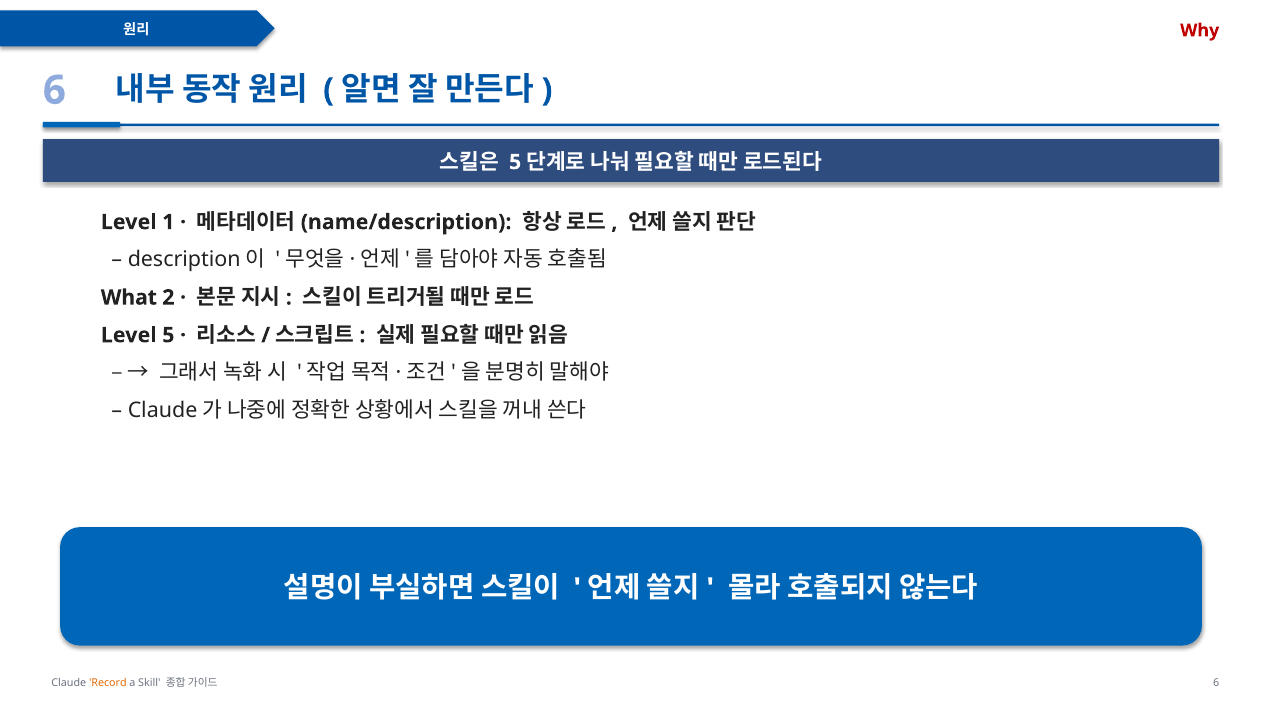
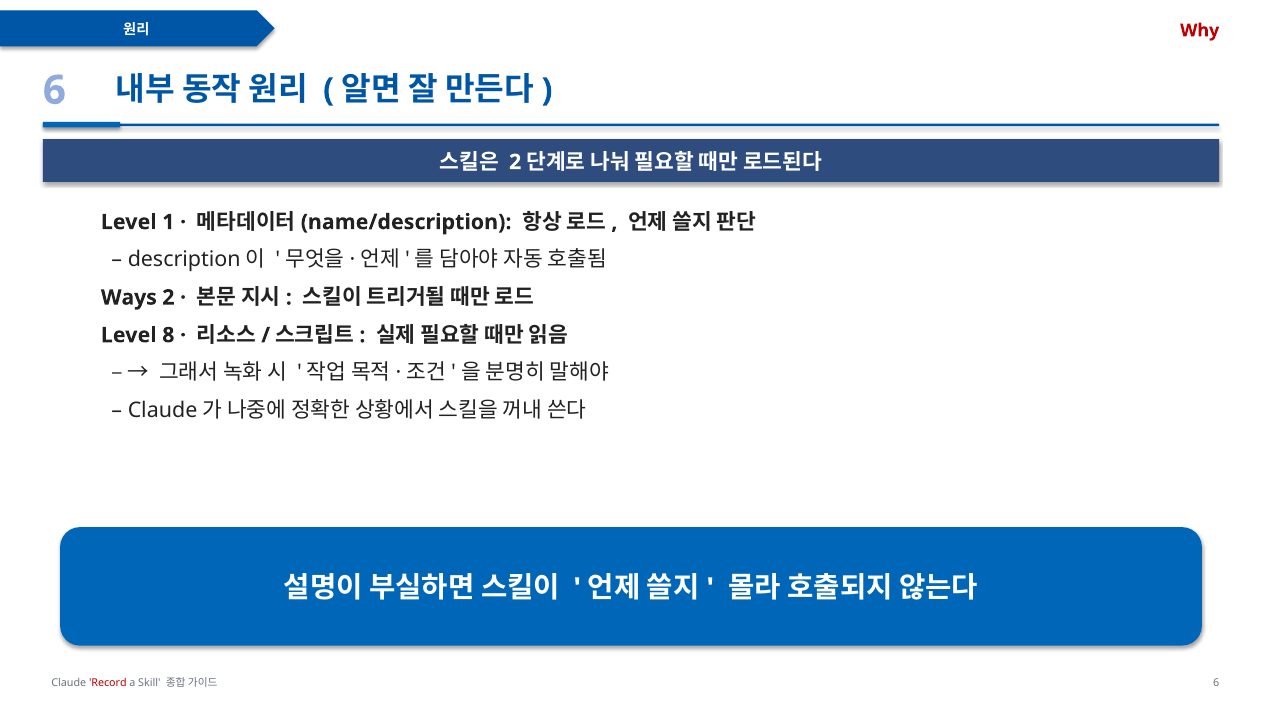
5: 5 -> 2 (515, 162)
What: What -> Ways (129, 297)
Level 5: 5 -> 8 (168, 335)
Record colour: orange -> red (108, 683)
